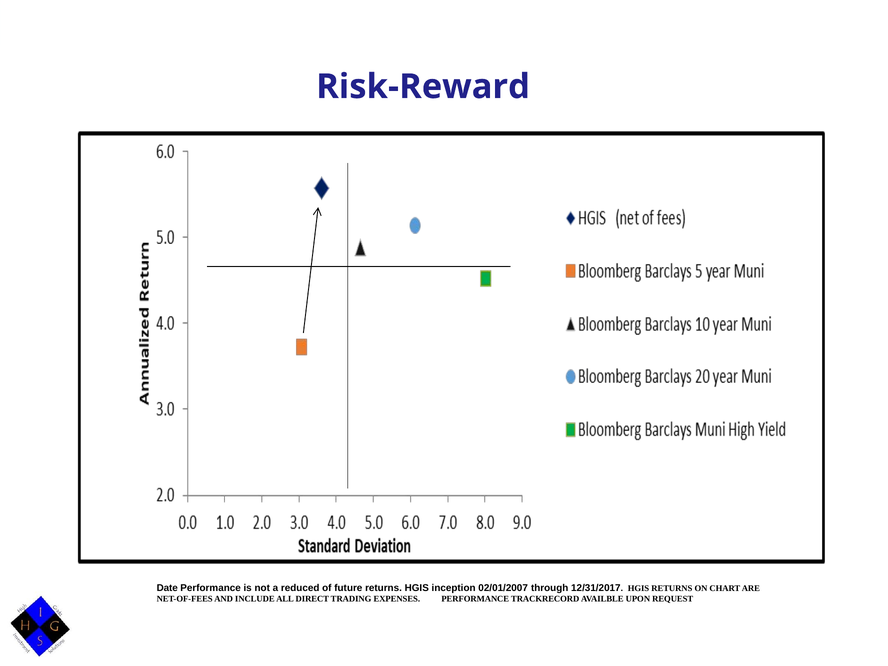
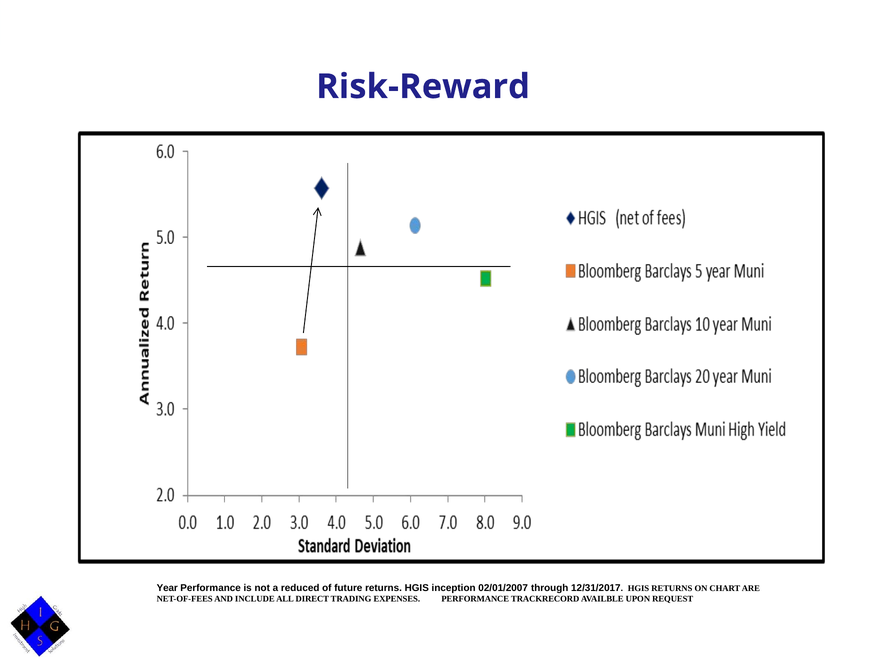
Date: Date -> Year (167, 588)
